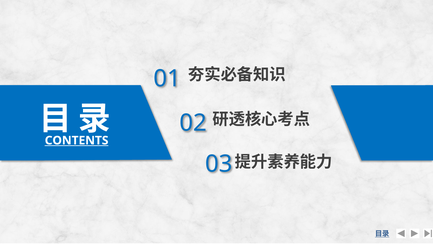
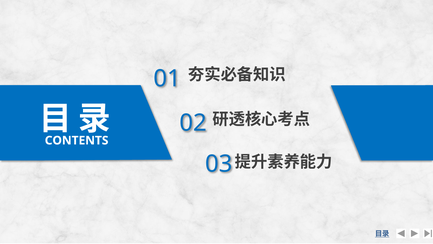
CONTENTS underline: present -> none (77, 140)
